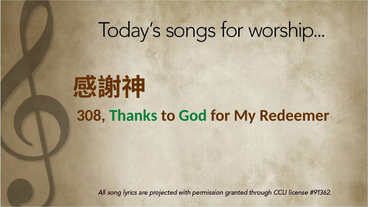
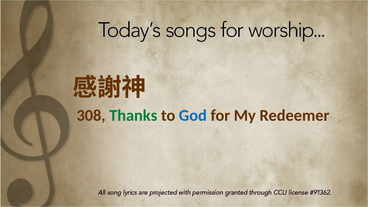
God colour: green -> blue (193, 116)
